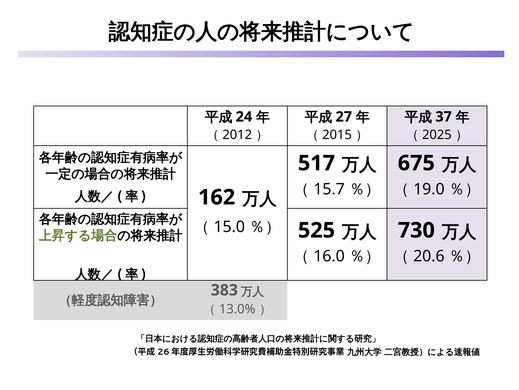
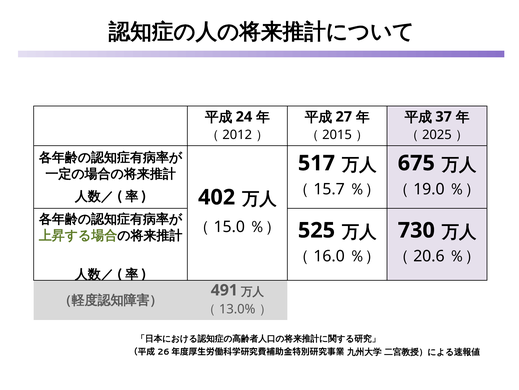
162: 162 -> 402 (217, 197)
383: 383 -> 491 (224, 290)
